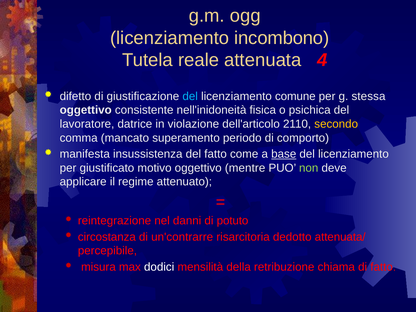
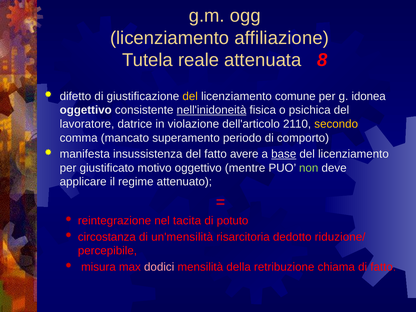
incombono: incombono -> affiliazione (282, 38)
4: 4 -> 8 (322, 60)
del colour: light blue -> yellow (190, 96)
stessa: stessa -> idonea (369, 96)
nell'inidoneità underline: none -> present (212, 110)
come: come -> avere (244, 154)
danni: danni -> tacita (187, 221)
un'contrarre: un'contrarre -> un'mensilità (182, 237)
attenuata/: attenuata/ -> riduzione/ (340, 237)
dodici colour: white -> pink (159, 267)
